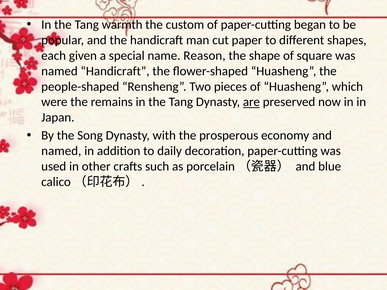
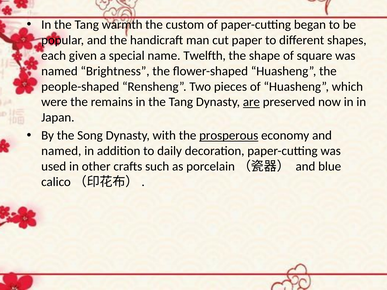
Reason: Reason -> Twelfth (205, 56)
named Handicraft: Handicraft -> Brightness (115, 71)
prosperous underline: none -> present (229, 136)
